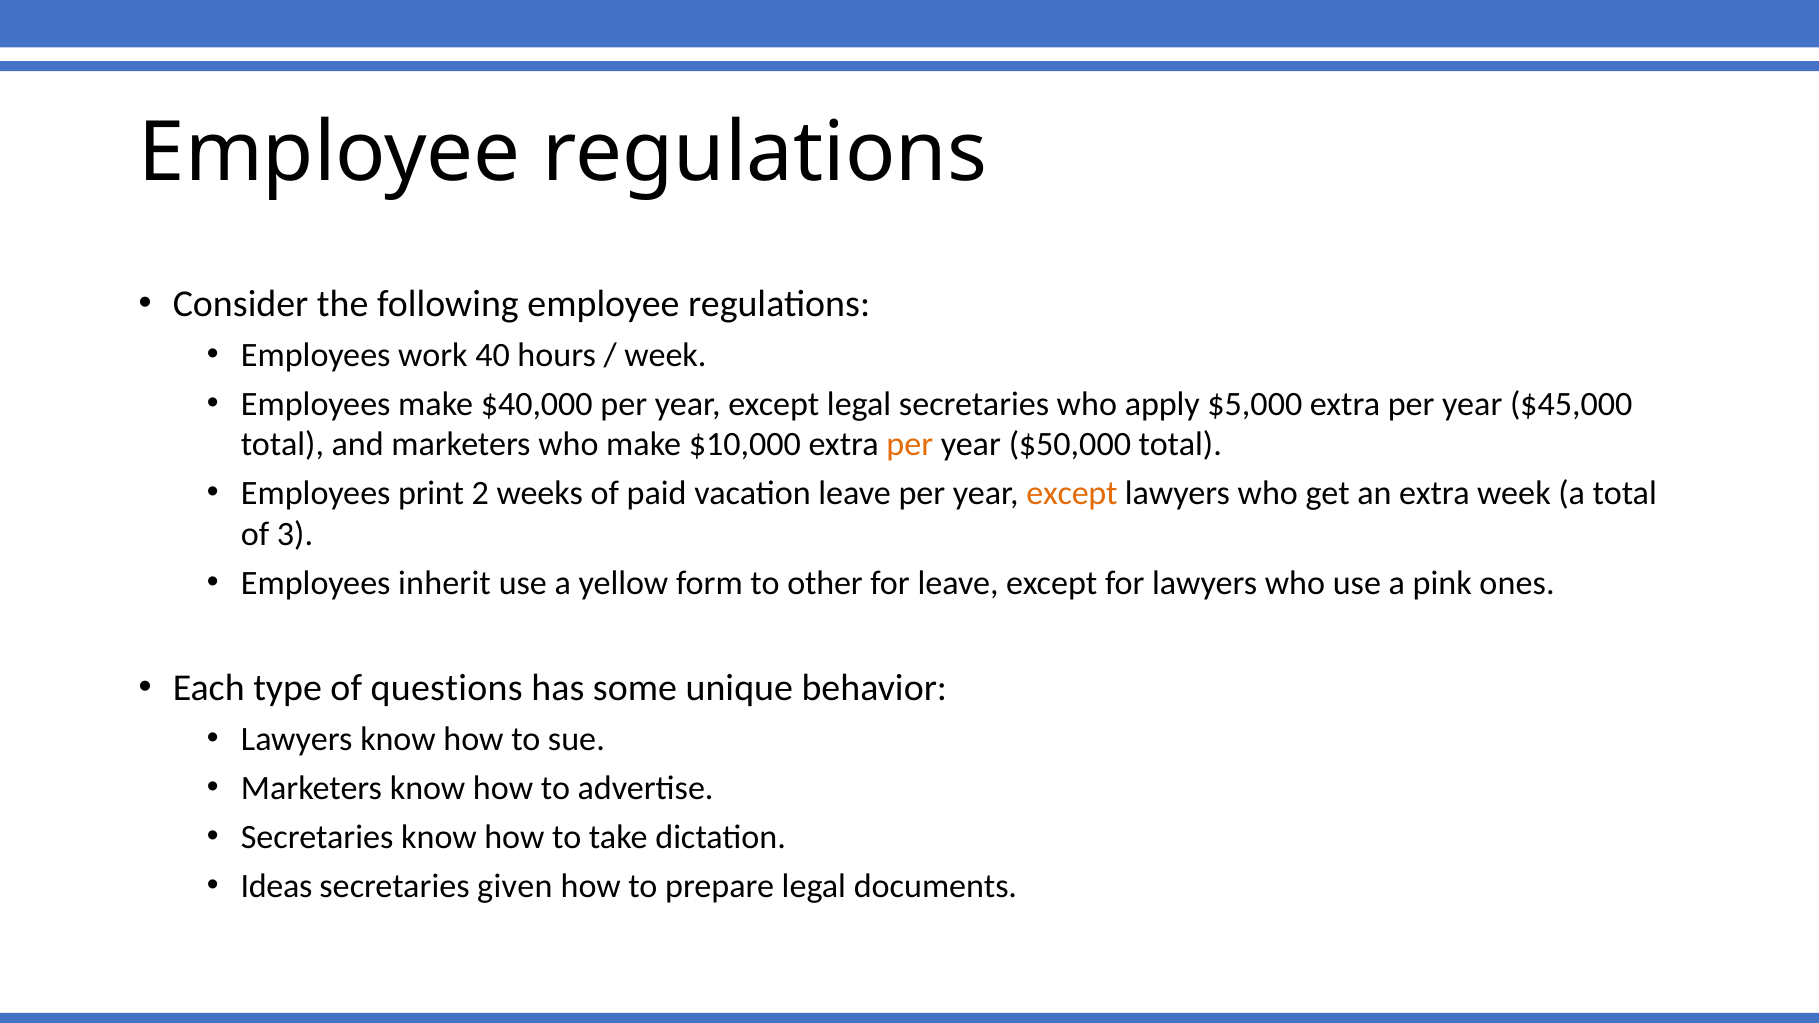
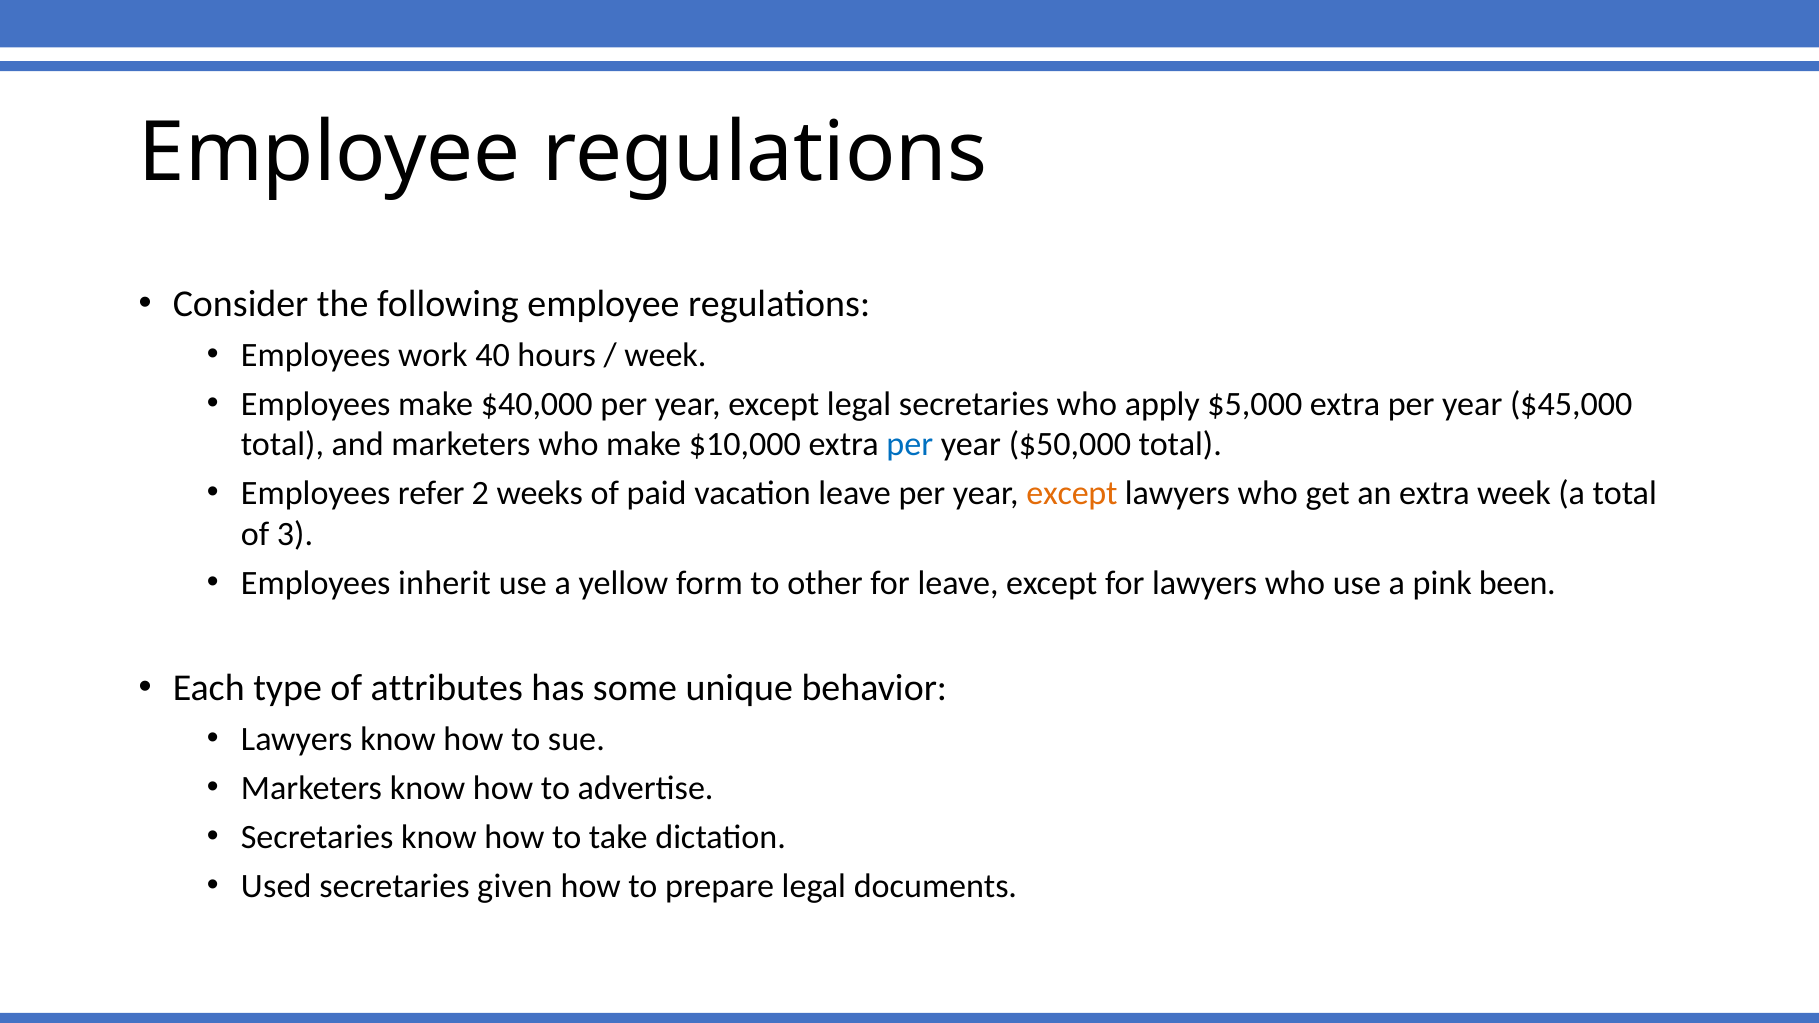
per colour: orange -> blue (910, 445)
print: print -> refer (431, 494)
ones: ones -> been (1517, 583)
questions: questions -> attributes (447, 688)
Ideas: Ideas -> Used (276, 886)
